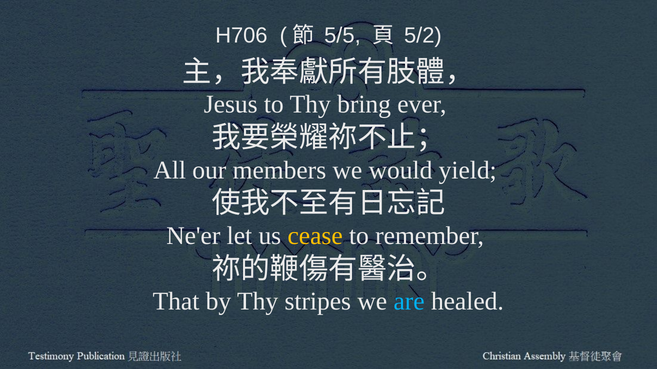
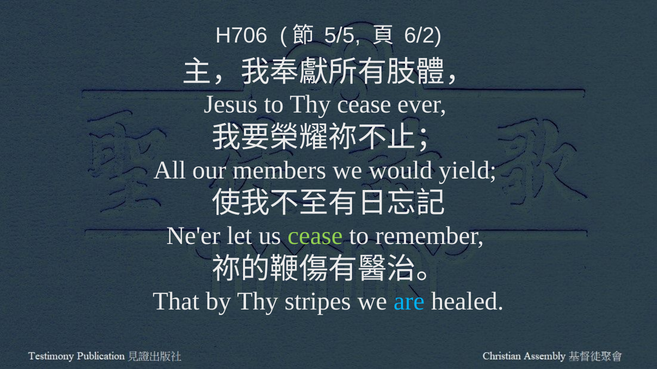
5/2: 5/2 -> 6/2 (423, 35)
Thy bring: bring -> cease (364, 105)
cease colour: yellow -> light green (315, 236)
